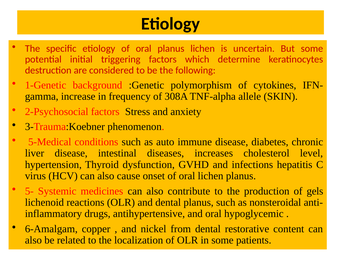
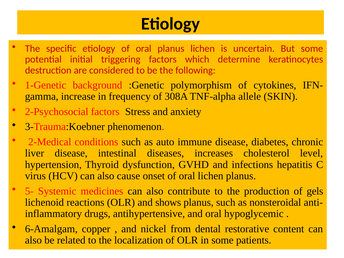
5-Medical: 5-Medical -> 2-Medical (50, 142)
and dental: dental -> shows (168, 202)
